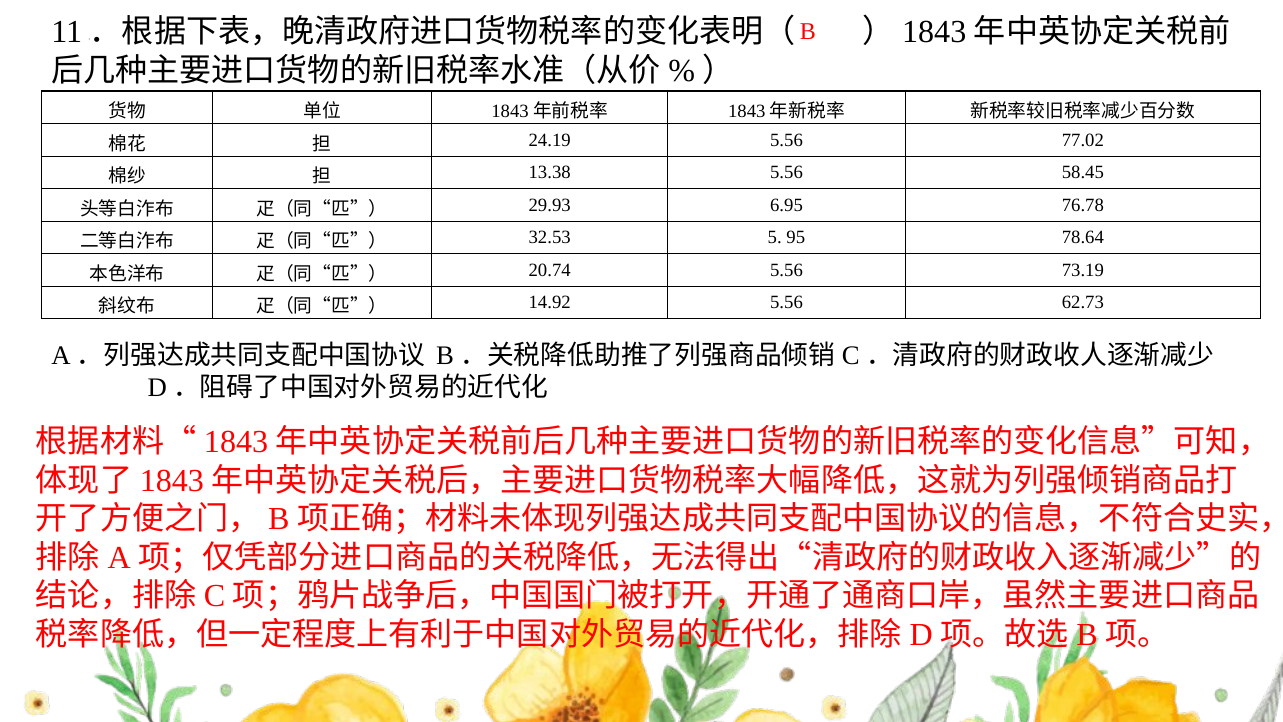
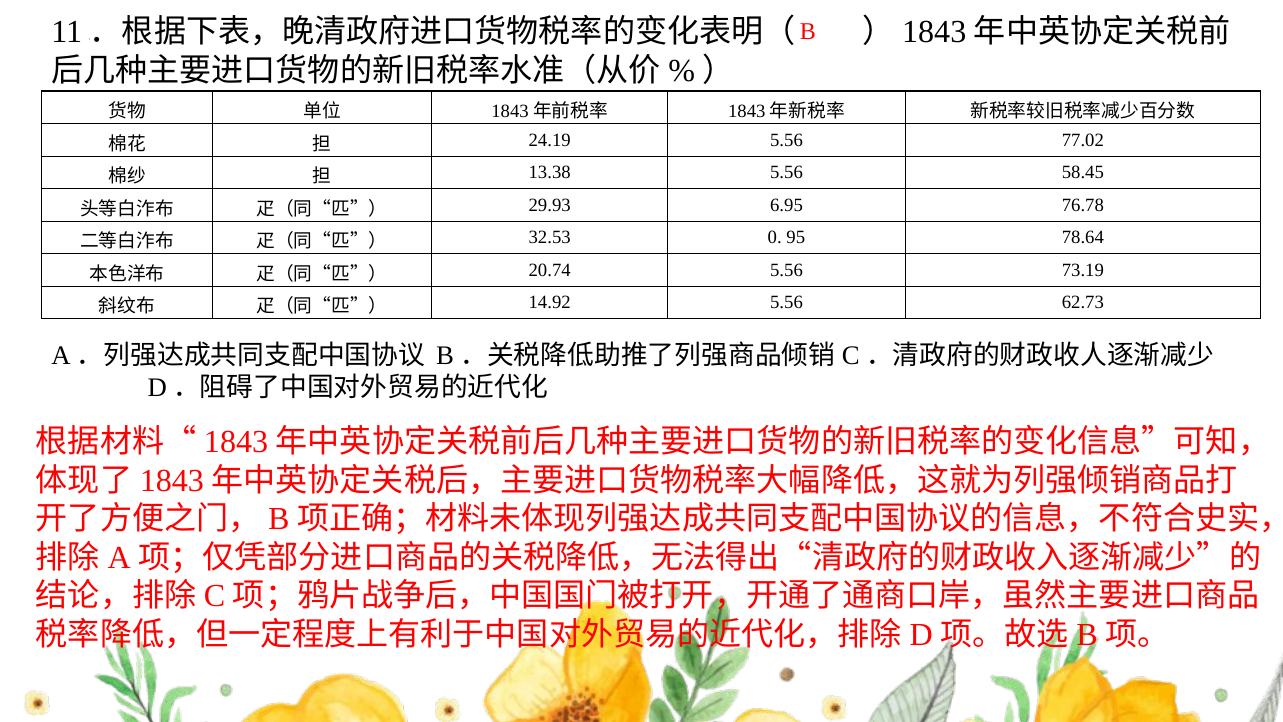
5: 5 -> 0 (775, 237)
